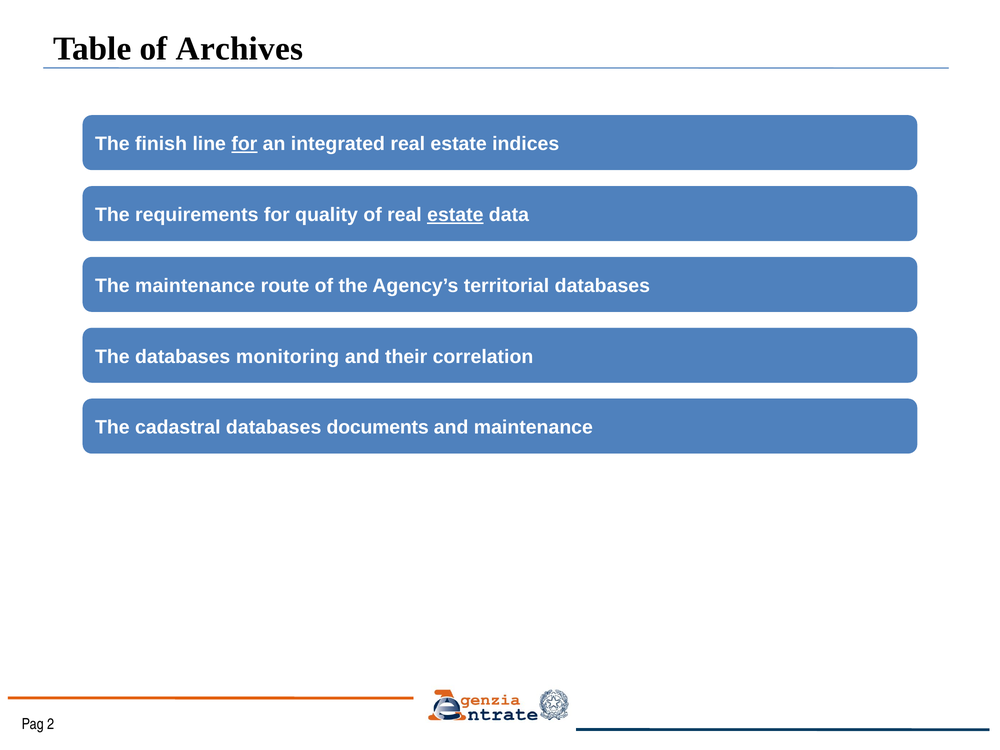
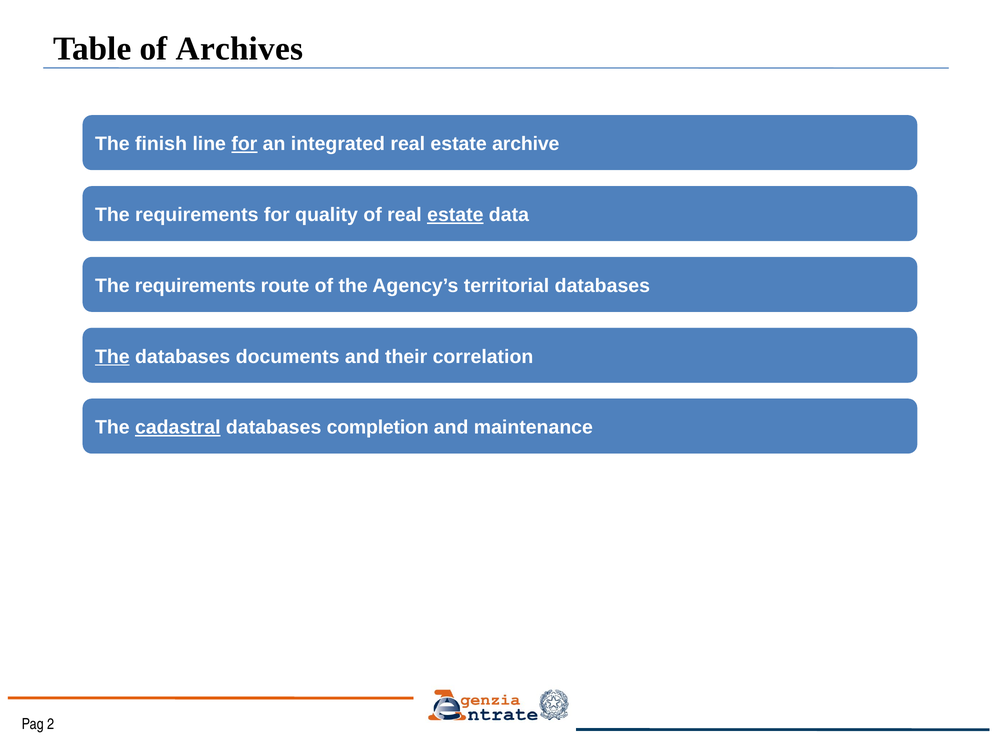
indices: indices -> archive (526, 144)
maintenance: maintenance -> requirements (195, 286)
The underline: none -> present (112, 357)
monitoring: monitoring -> documents (288, 357)
cadastral underline: none -> present (178, 427)
documents: documents -> completion (378, 427)
